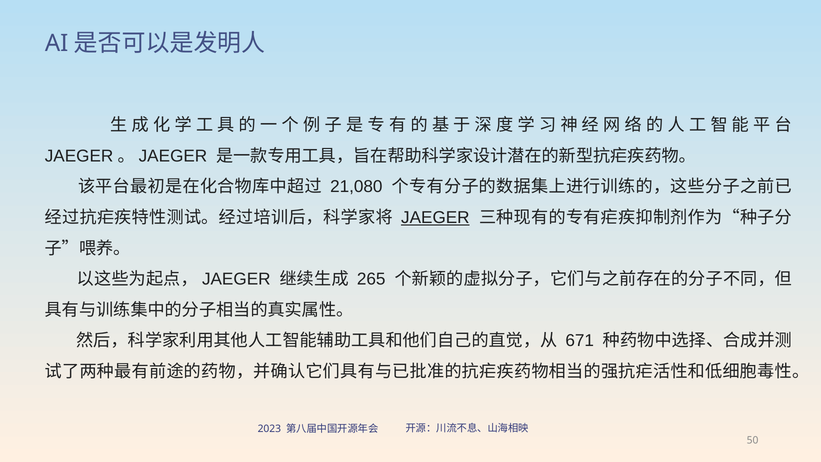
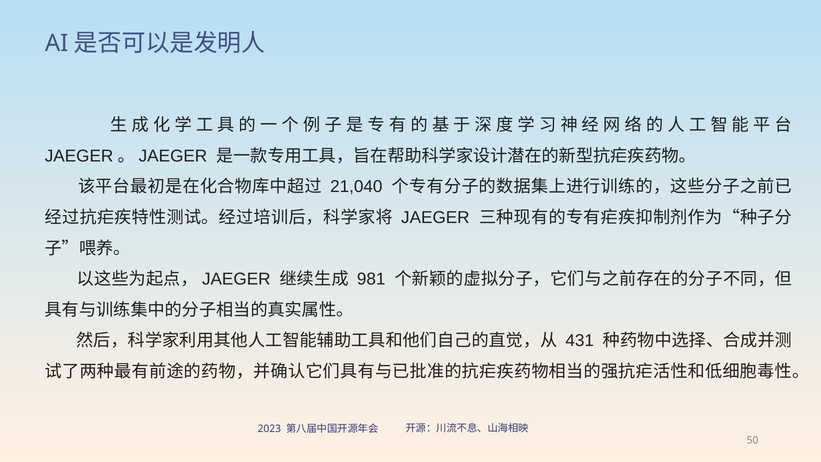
21,080: 21,080 -> 21,040 (356, 187)
JAEGER underline: present -> none (435, 217)
265: 265 -> 981 (371, 279)
671: 671 -> 431 (580, 341)
